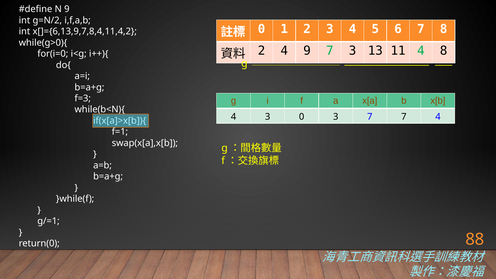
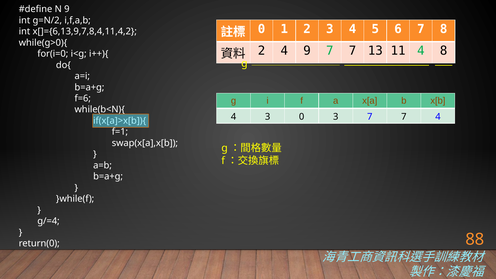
9 7 3: 3 -> 7 (353, 51)
f=3: f=3 -> f=6 (83, 98)
g/=1: g/=1 -> g/=4 (49, 221)
